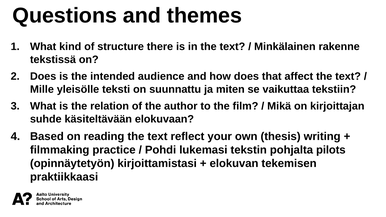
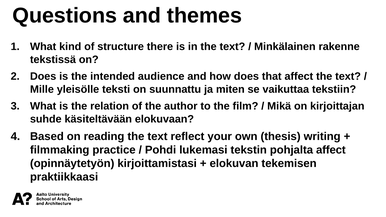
pohjalta pilots: pilots -> affect (331, 150)
